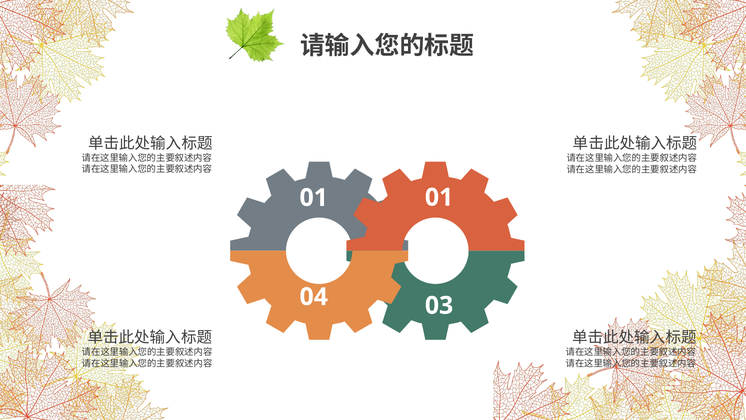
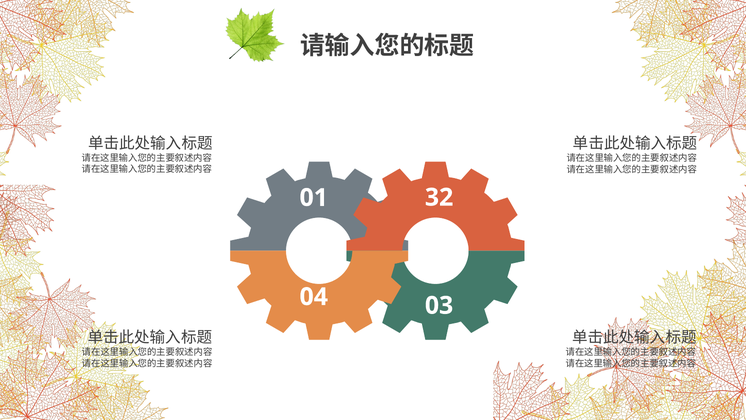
01 01: 01 -> 32 (439, 197)
